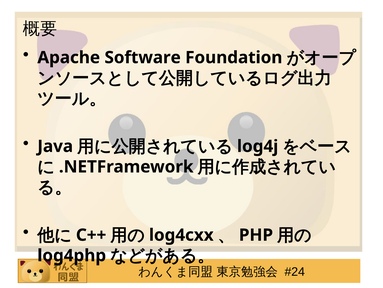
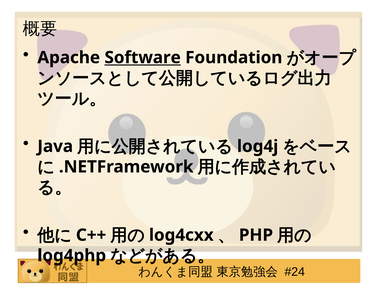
Software underline: none -> present (143, 57)
